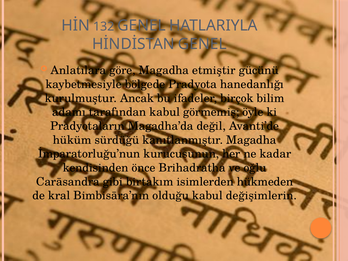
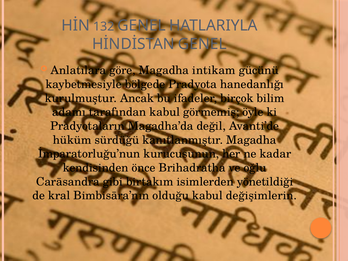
etmiştir: etmiştir -> intikam (214, 70)
hükmeden: hükmeden -> yönetildiği (265, 182)
